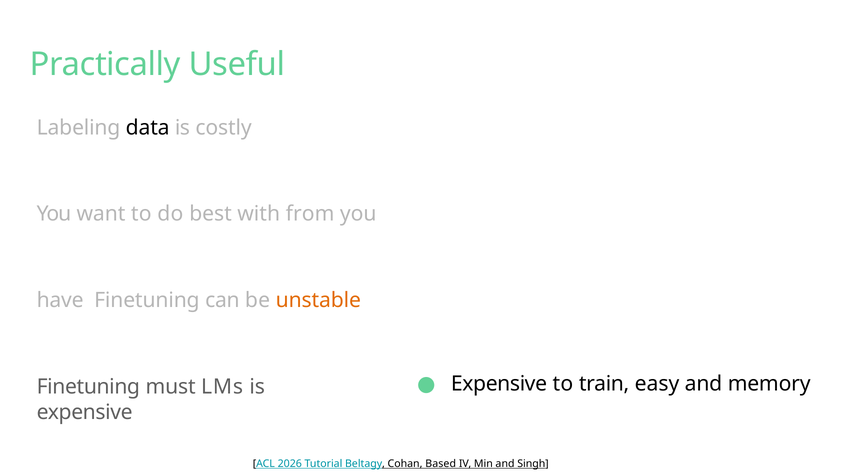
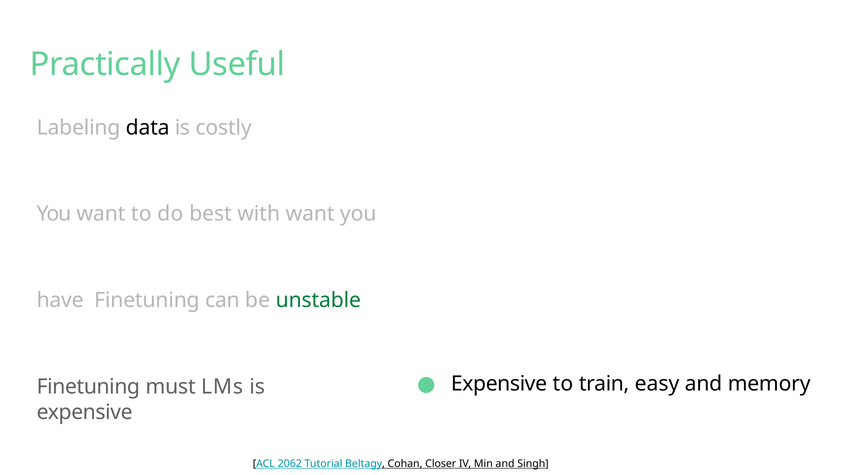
with from: from -> want (310, 214)
unstable colour: orange -> green (318, 301)
2026: 2026 -> 2062 (290, 464)
Based: Based -> Closer (441, 464)
